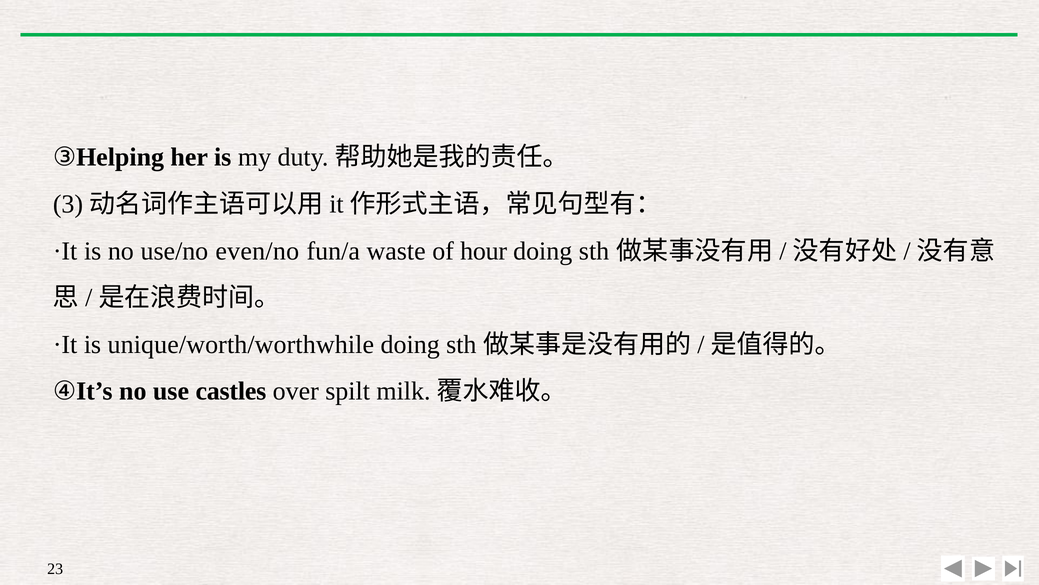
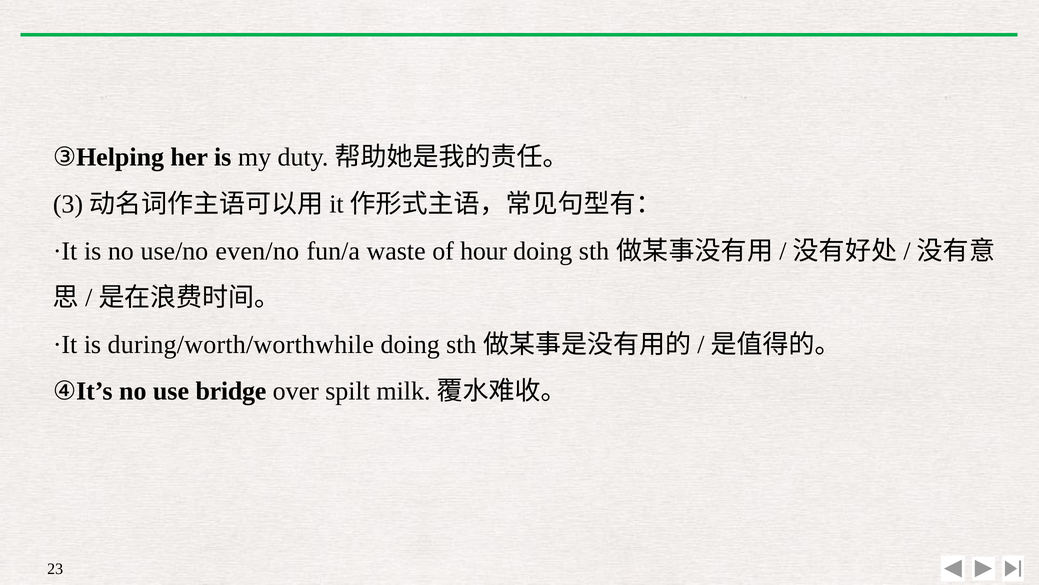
unique/worth/worthwhile: unique/worth/worthwhile -> during/worth/worthwhile (241, 344)
castles: castles -> bridge (231, 391)
